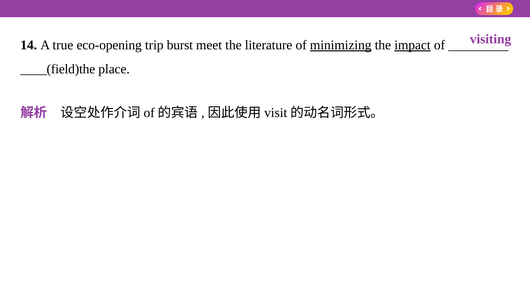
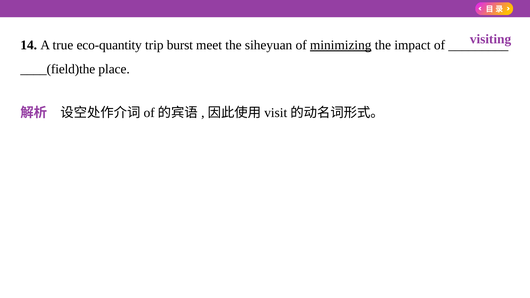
eco-opening: eco-opening -> eco-quantity (109, 45)
literature: literature -> siheyuan (269, 45)
impact underline: present -> none (412, 45)
